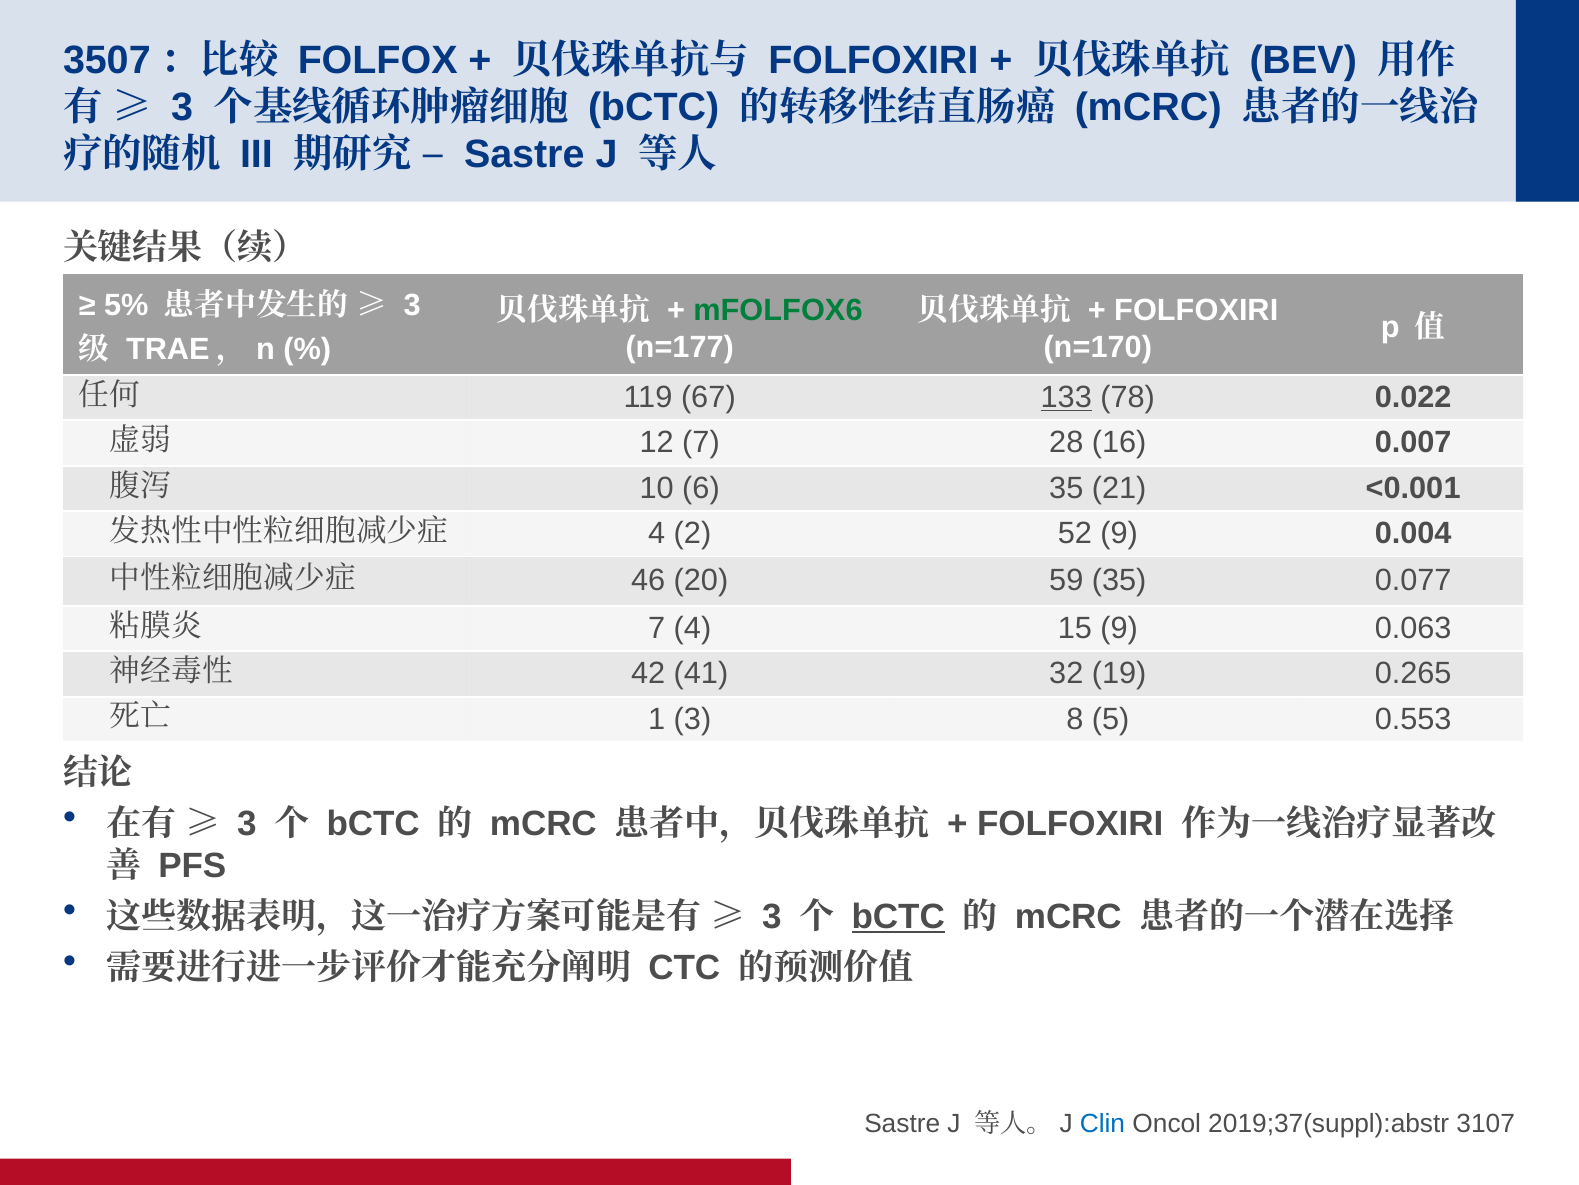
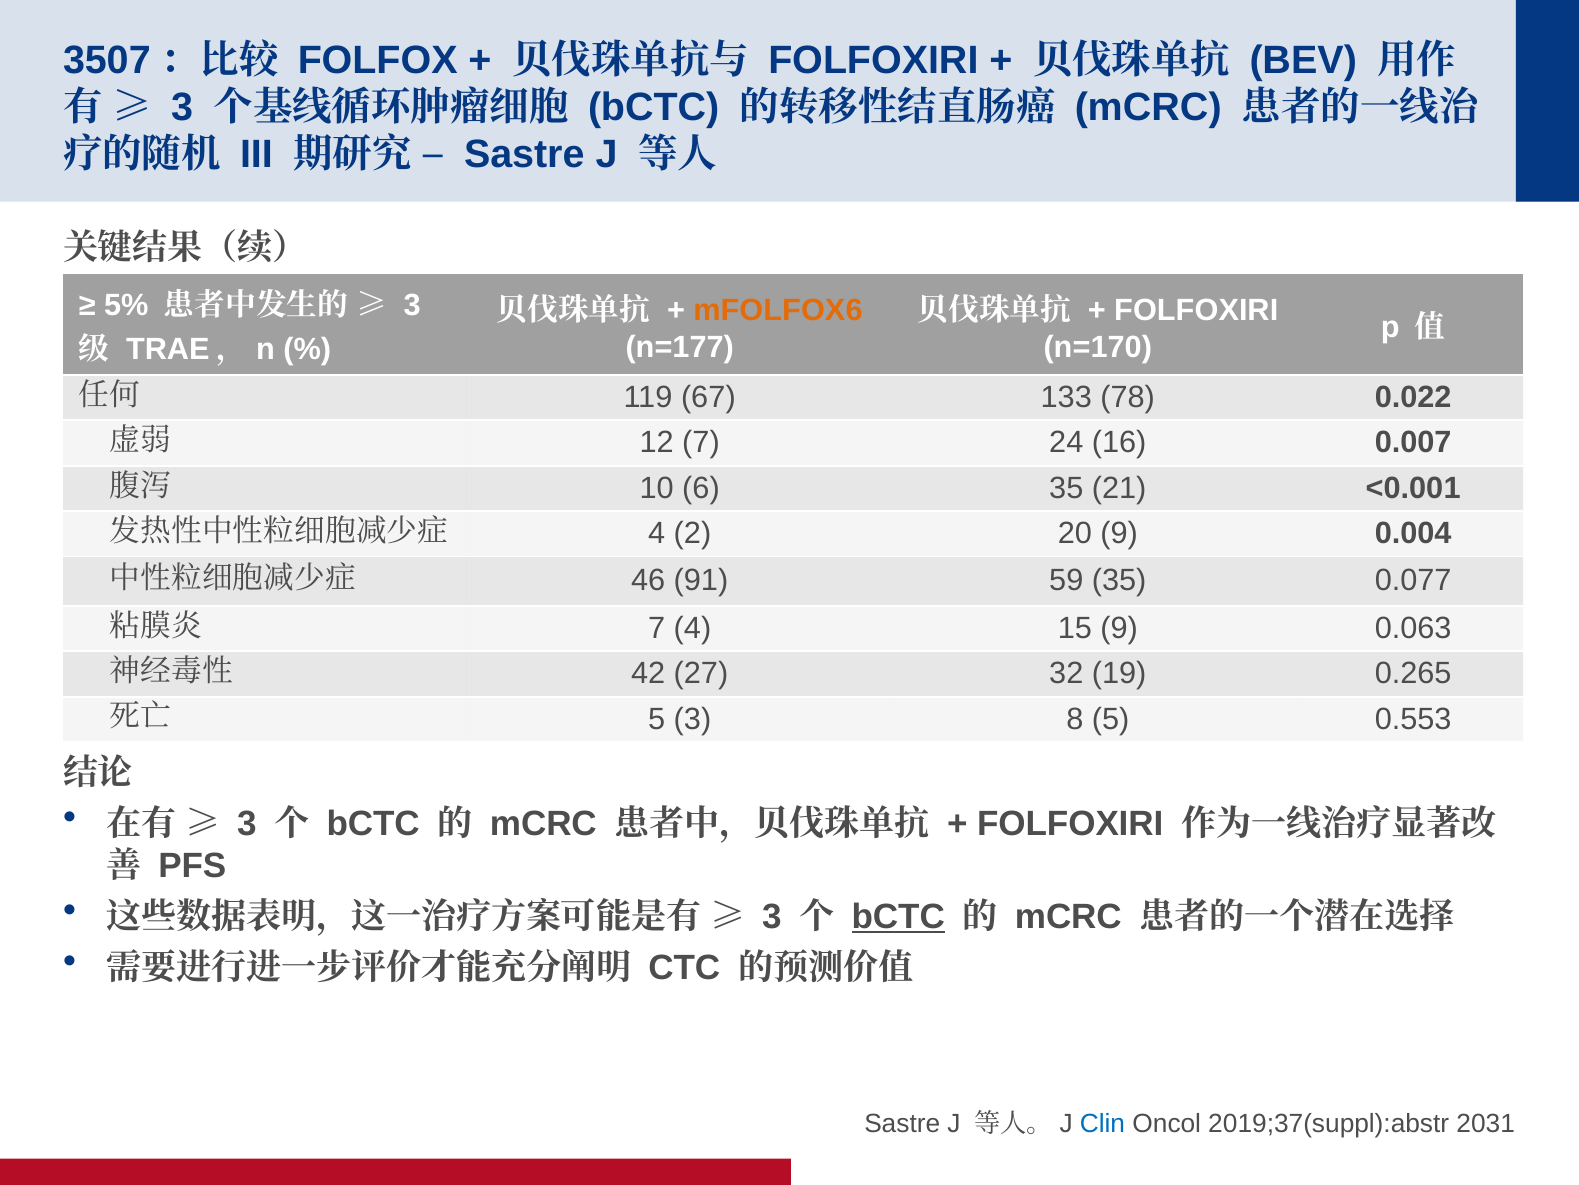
mFOLFOX6 colour: green -> orange (778, 310)
133 underline: present -> none (1066, 397)
28: 28 -> 24 (1066, 442)
52: 52 -> 20 (1075, 533)
20: 20 -> 91 (701, 580)
41: 41 -> 27 (701, 673)
1: 1 -> 5 (657, 719)
3107: 3107 -> 2031 (1486, 1123)
